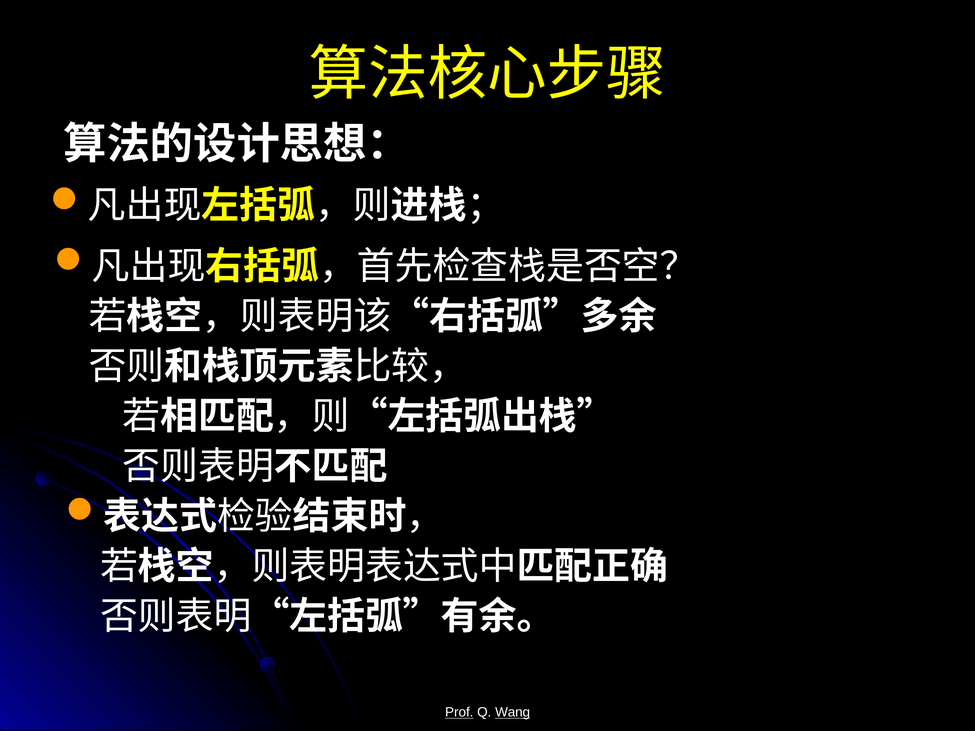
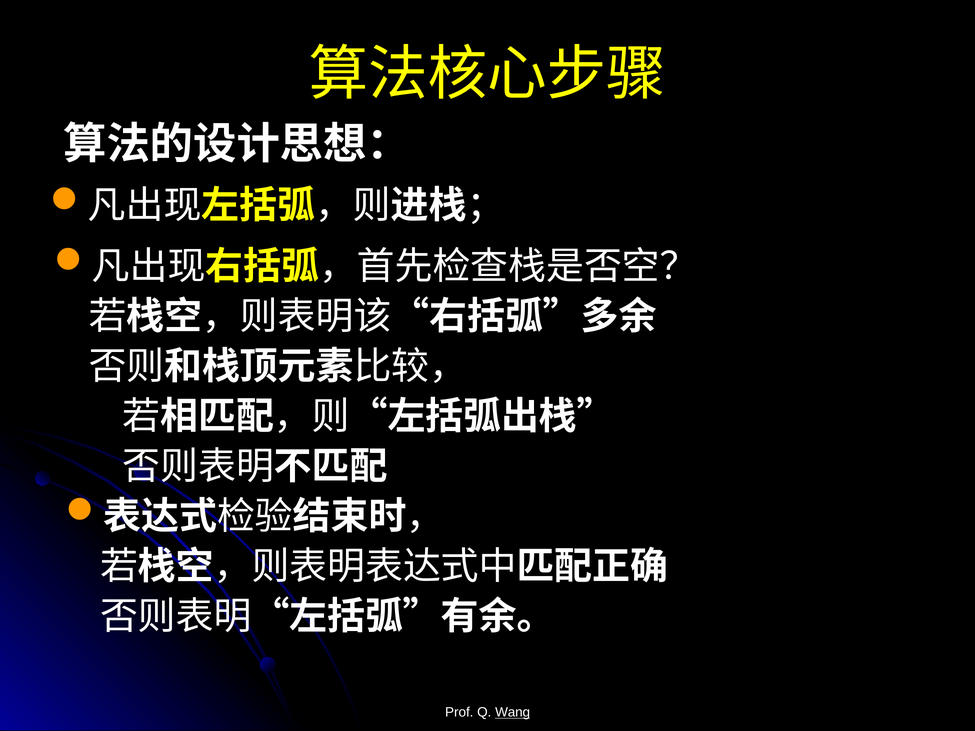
Prof underline: present -> none (459, 713)
